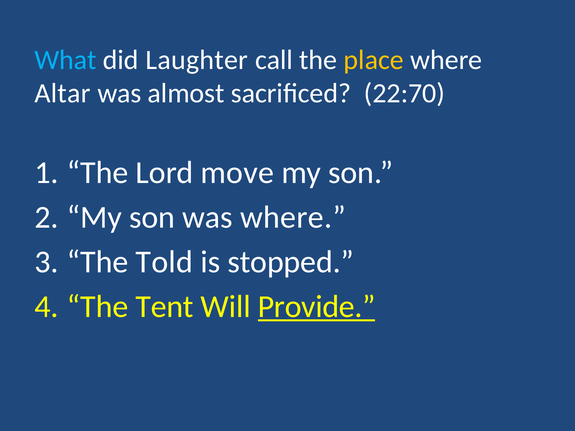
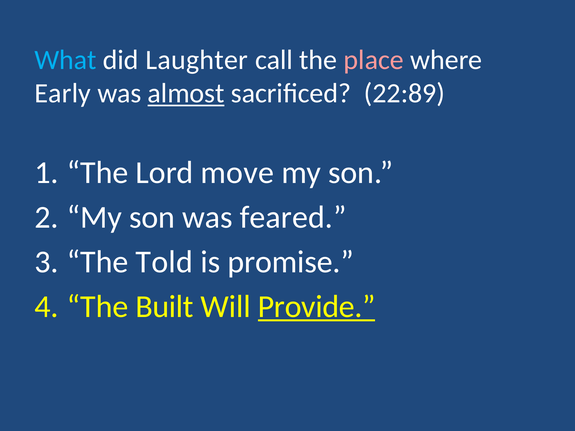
place colour: yellow -> pink (374, 60)
Altar: Altar -> Early (63, 93)
almost underline: none -> present (186, 93)
22:70: 22:70 -> 22:89 (404, 93)
was where: where -> feared (293, 217)
stopped: stopped -> promise (291, 262)
Tent: Tent -> Built (165, 307)
